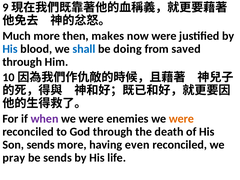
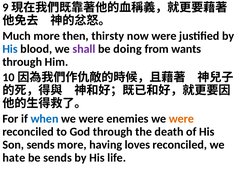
makes: makes -> thirsty (108, 36)
shall colour: blue -> purple (84, 49)
saved: saved -> wants (186, 49)
when colour: purple -> blue (45, 119)
even: even -> loves (137, 145)
pray: pray -> hate (14, 158)
